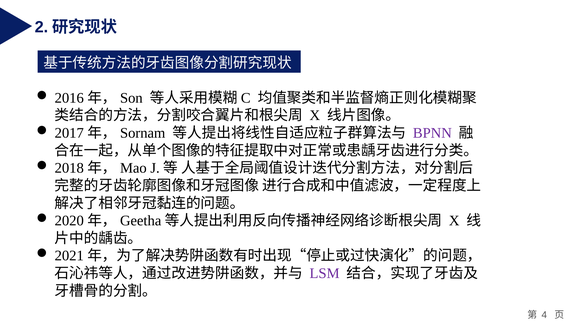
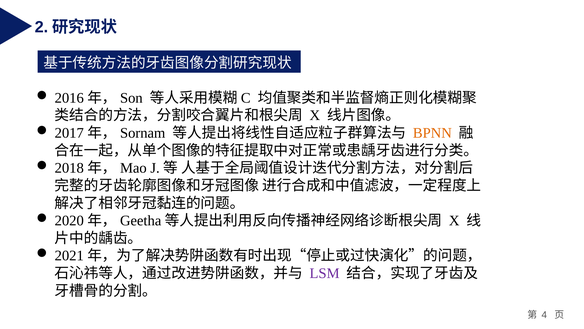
BPNN colour: purple -> orange (432, 133)
